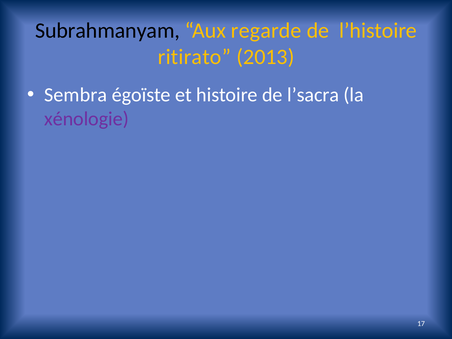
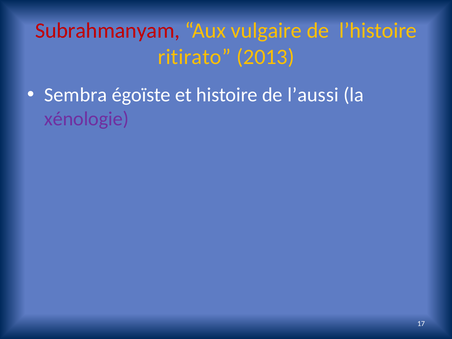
Subrahmanyam colour: black -> red (108, 31)
regarde: regarde -> vulgaire (266, 31)
l’sacra: l’sacra -> l’aussi (313, 95)
